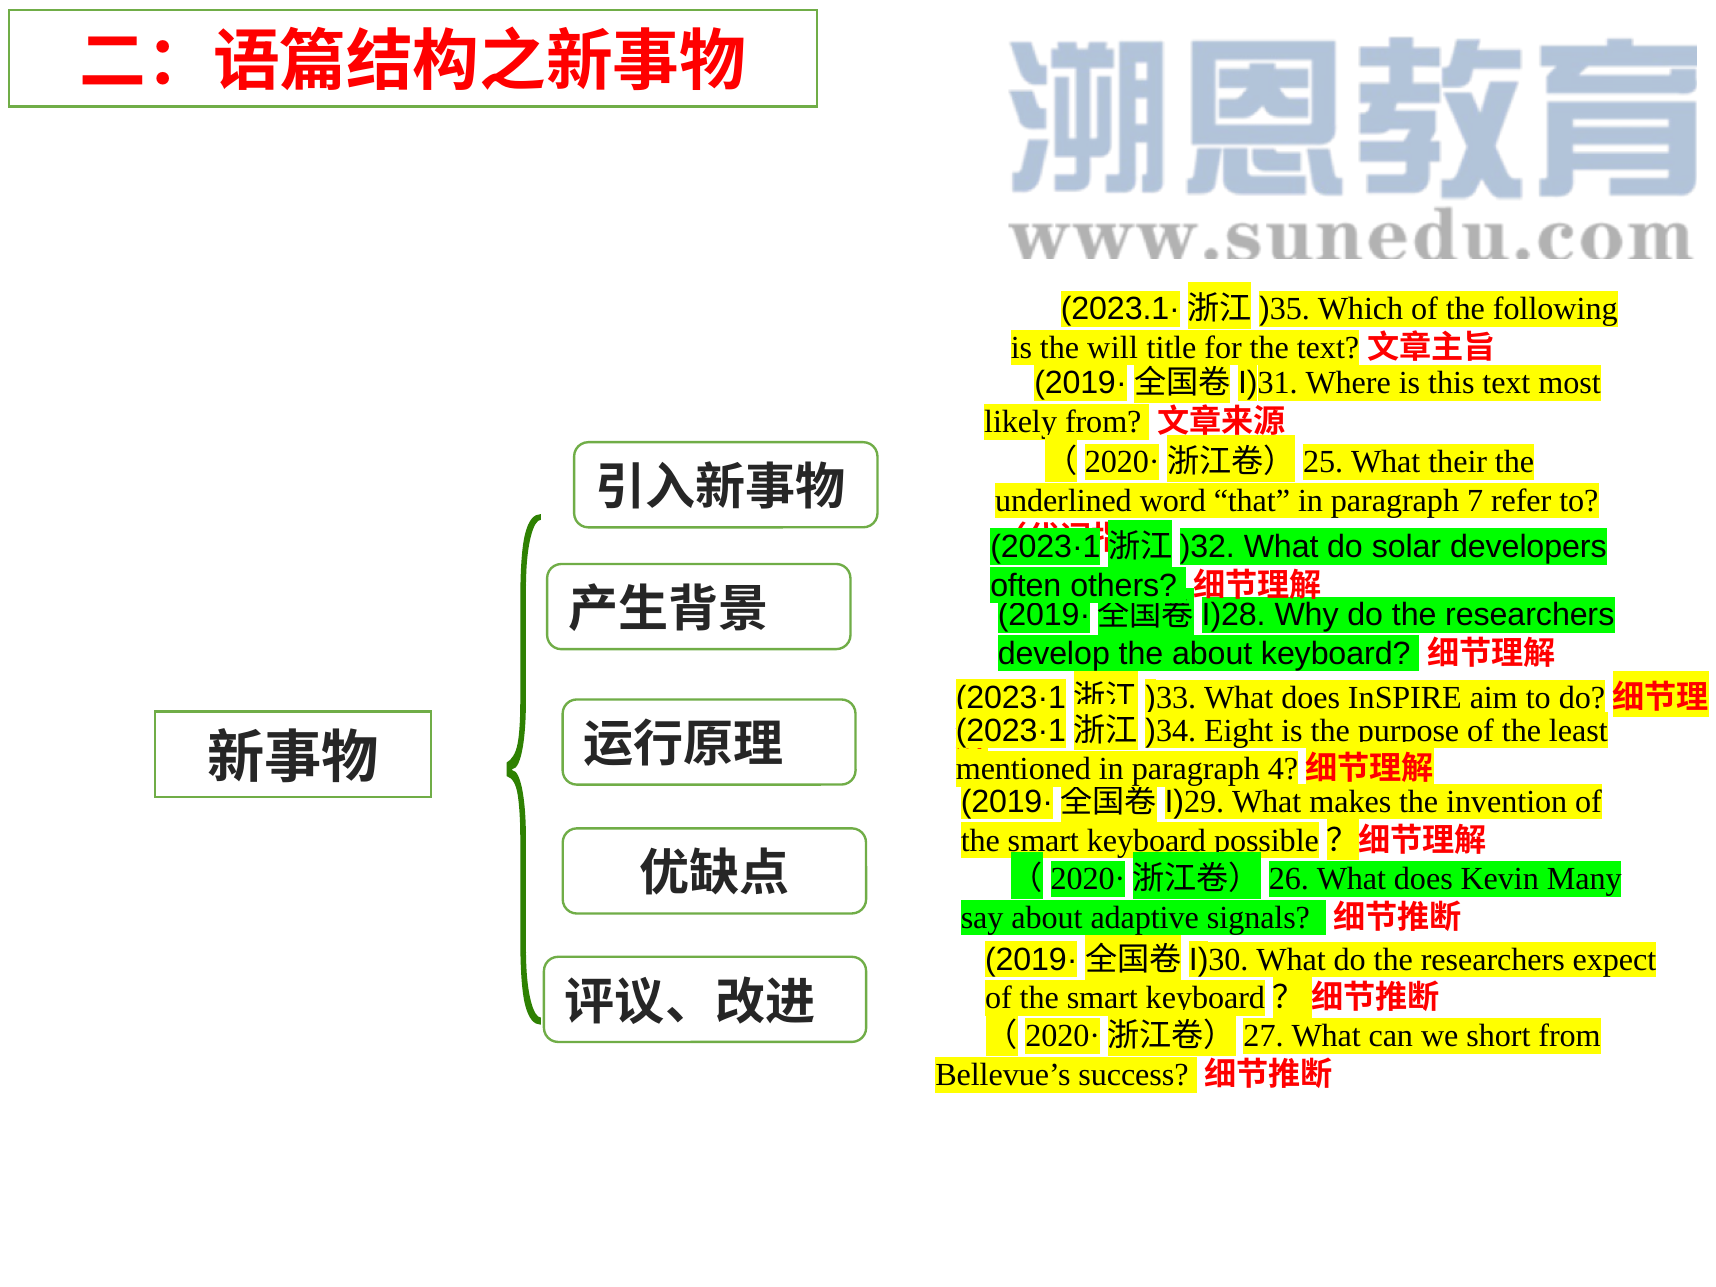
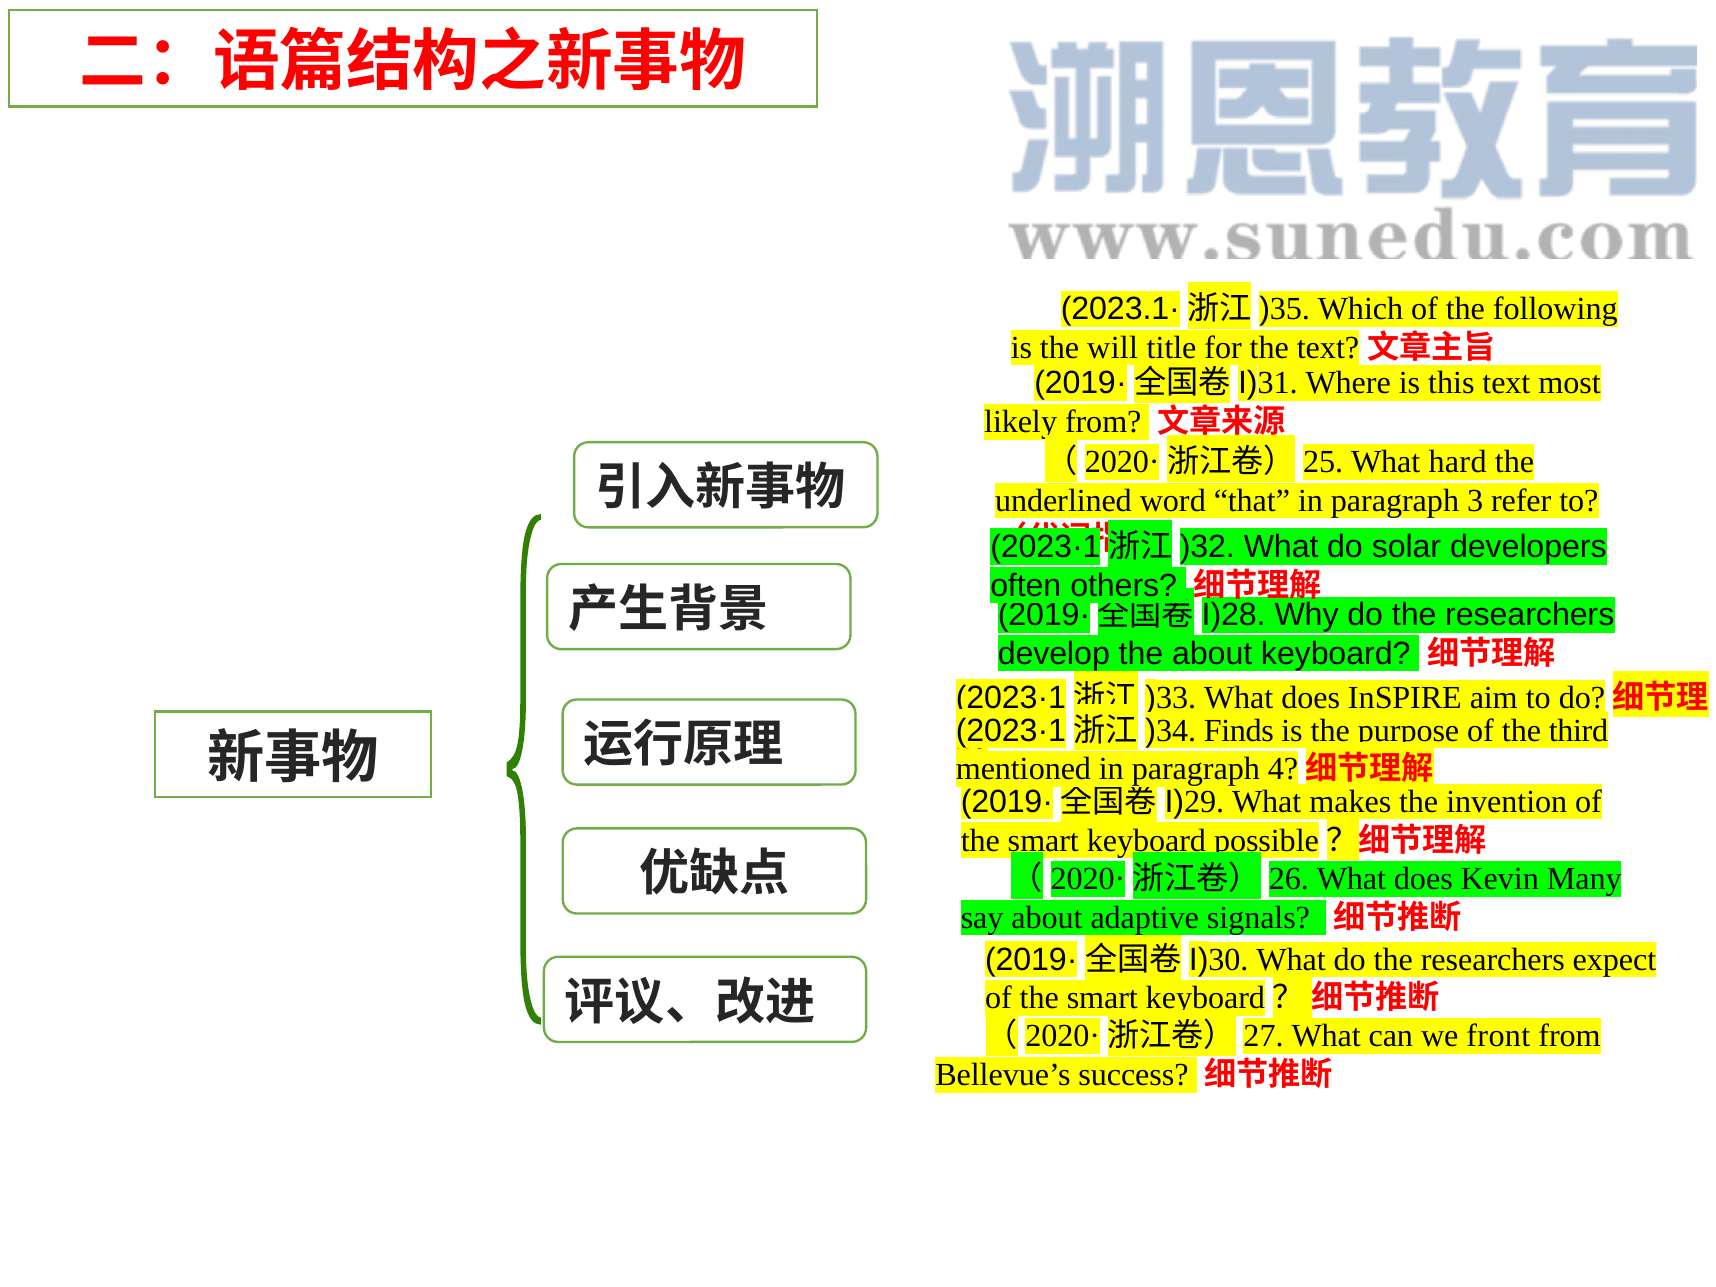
their: their -> hard (1458, 462)
7: 7 -> 3 (1475, 501)
Eight: Eight -> Finds (1239, 730)
least: least -> third (1579, 730)
short: short -> front (1498, 1036)
